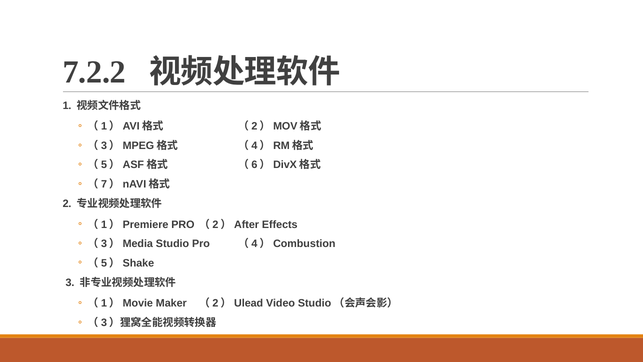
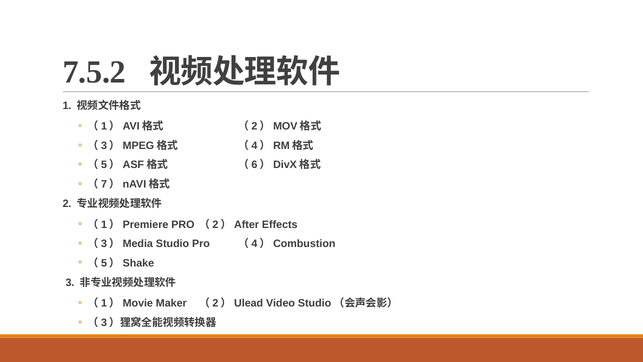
7.2.2: 7.2.2 -> 7.5.2 (94, 72)
